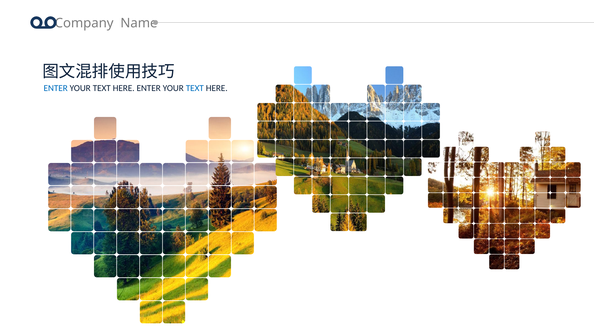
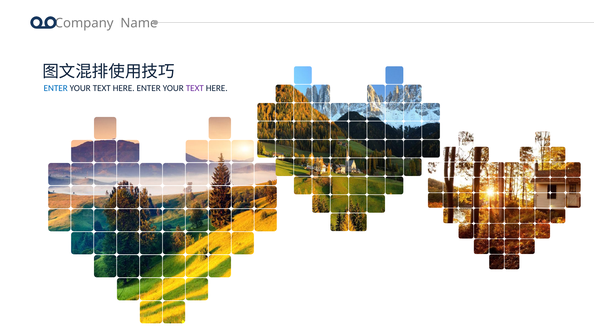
TEXT colour: blue -> purple (195, 88)
